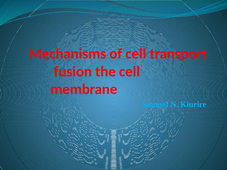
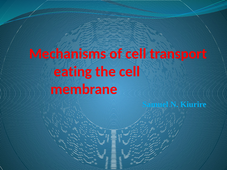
fusion: fusion -> eating (73, 72)
